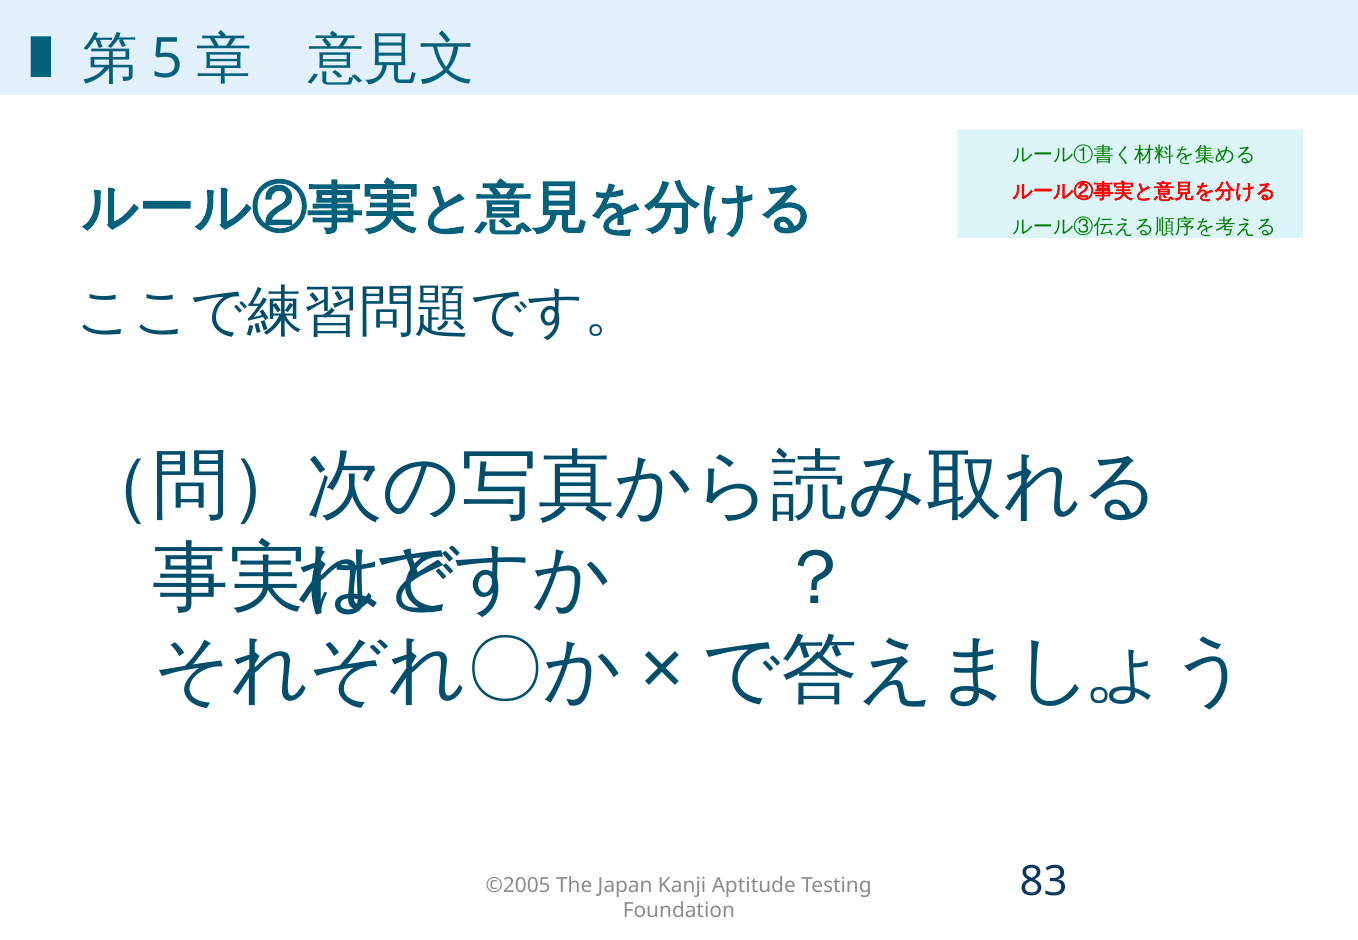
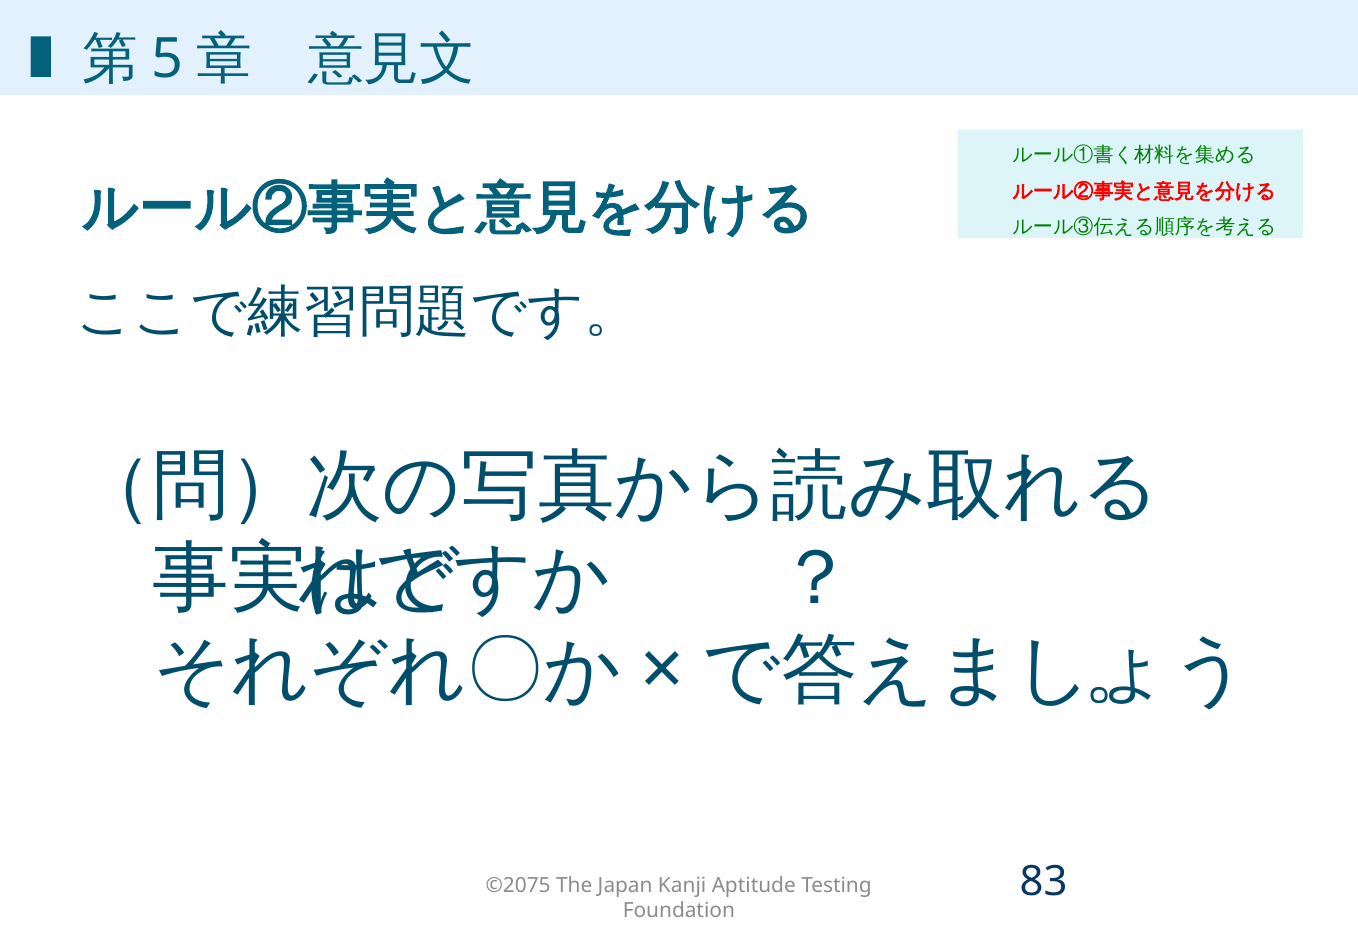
©2005: ©2005 -> ©2075 (518, 885)
